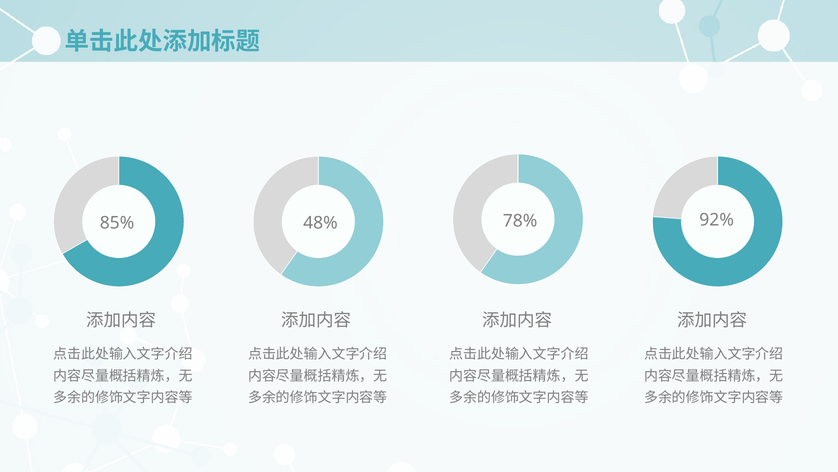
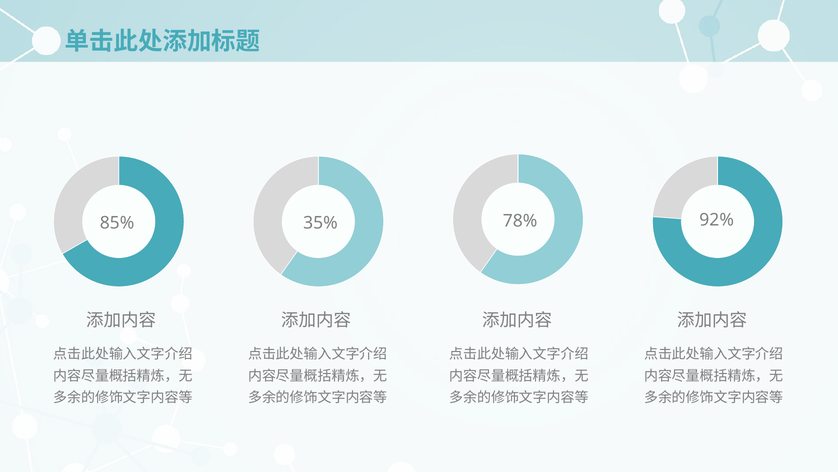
48%: 48% -> 35% (320, 223)
